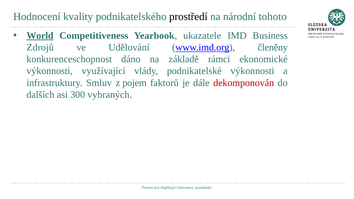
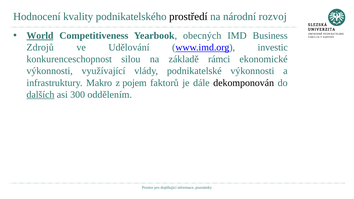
tohoto: tohoto -> rozvoj (273, 17)
ukazatele: ukazatele -> obecných (202, 36)
členěny: členěny -> investic (273, 47)
dáno: dáno -> silou (131, 59)
Smluv: Smluv -> Makro (99, 83)
dekomponován colour: red -> black (244, 83)
dalších underline: none -> present (40, 95)
vybraných: vybraných -> oddělením (110, 95)
